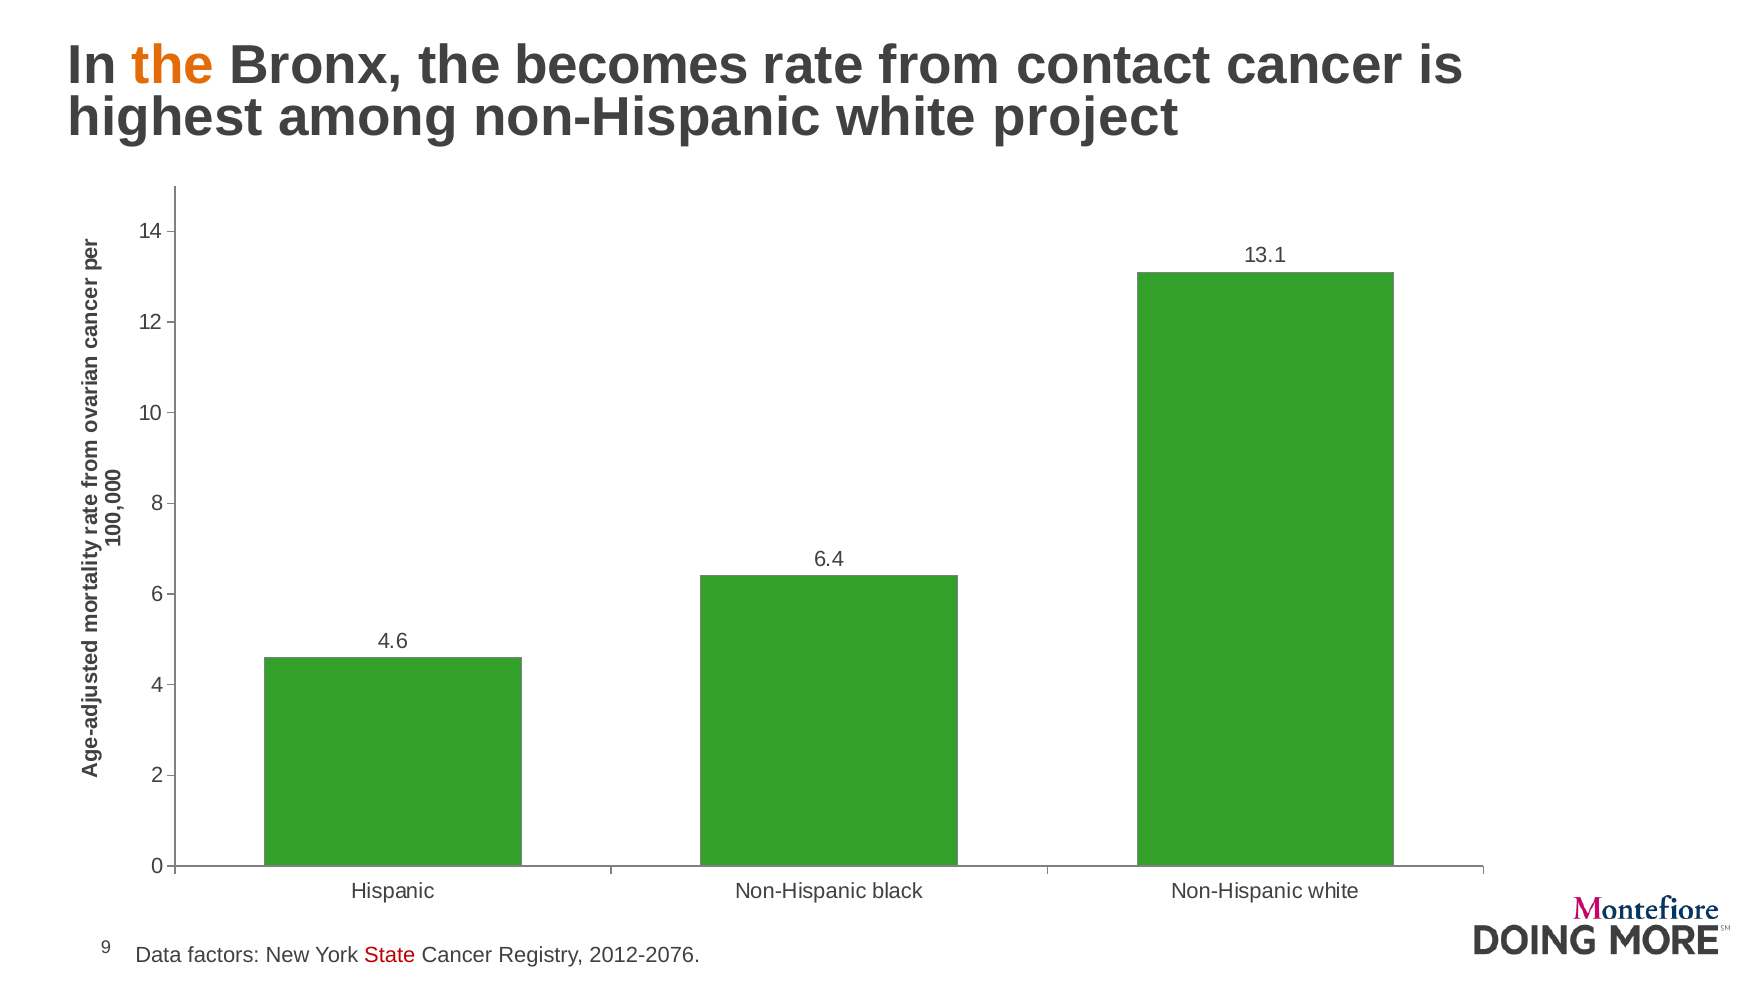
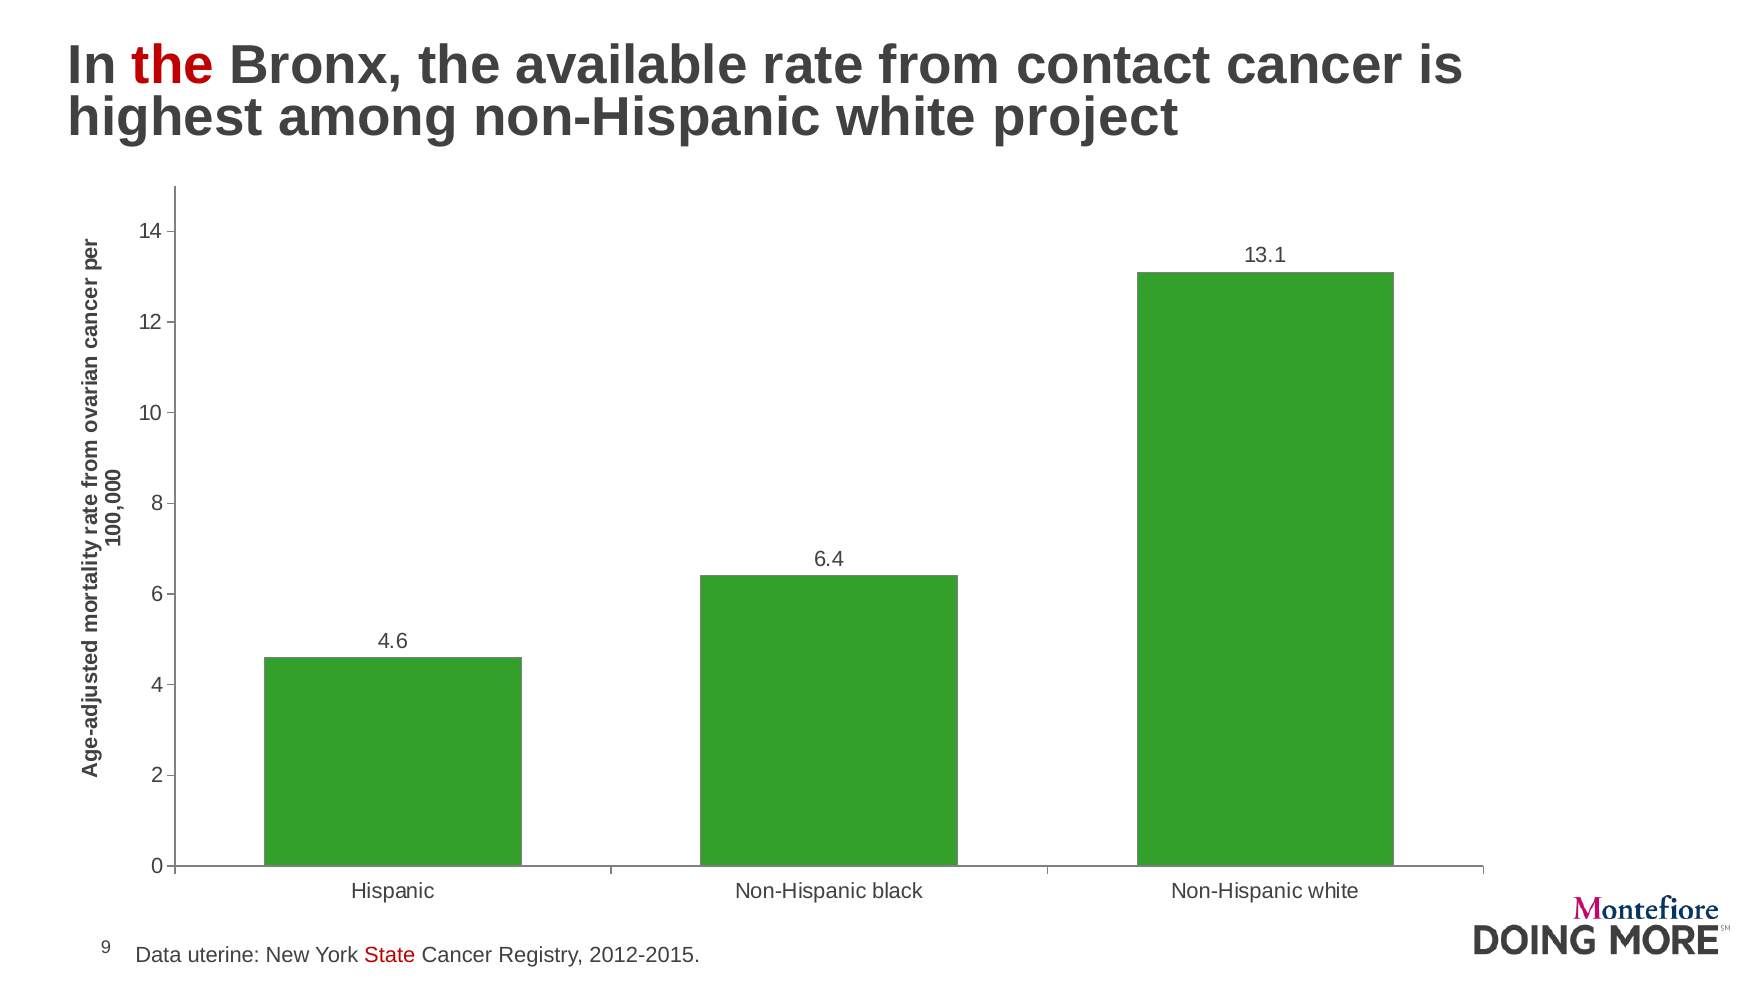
the colour: orange -> red (173, 65)
becomes: becomes -> available (632, 65)
factors: factors -> uterine (224, 956)
2012-2076: 2012-2076 -> 2012-2015 (645, 956)
